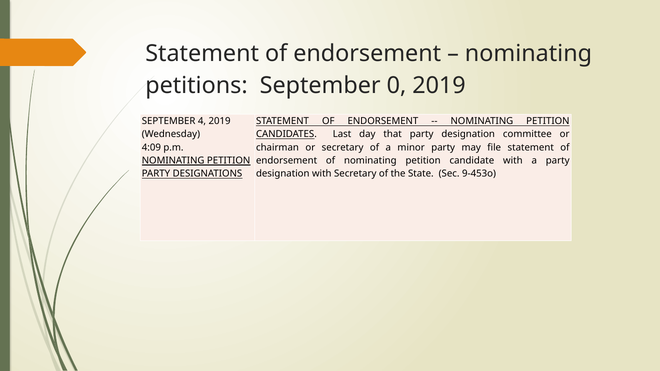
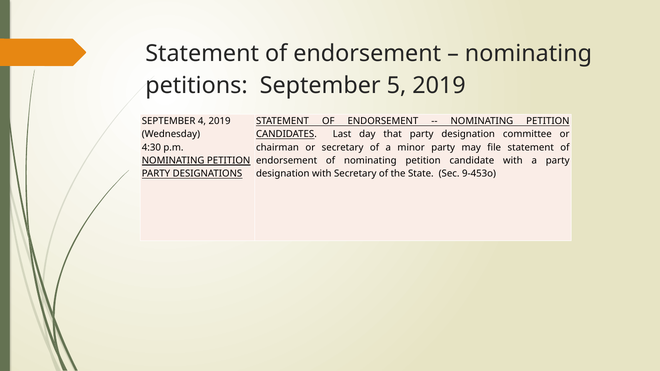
0: 0 -> 5 (396, 85)
4:09: 4:09 -> 4:30 (151, 148)
